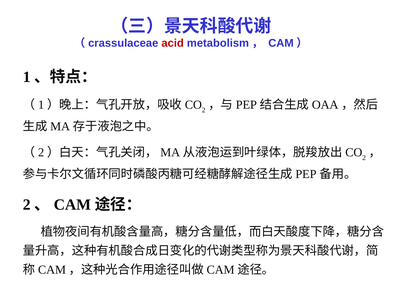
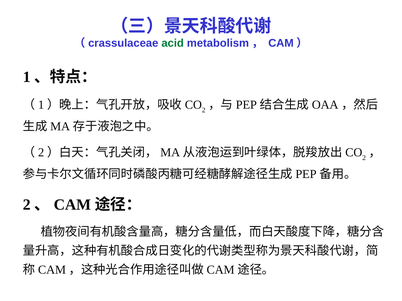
acid colour: red -> green (173, 43)
